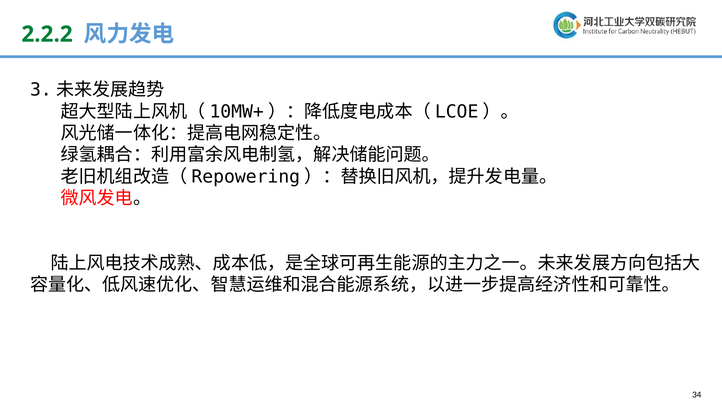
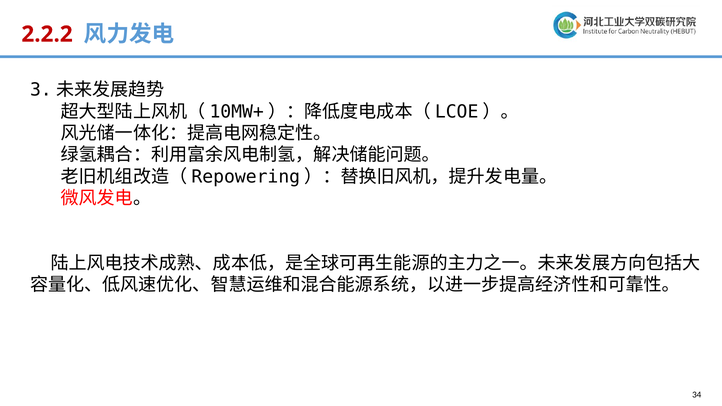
2.2.2 colour: green -> red (47, 34)
